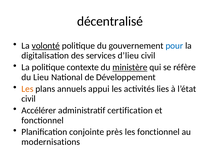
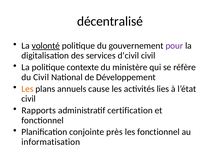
pour colour: blue -> purple (174, 46)
d’lieu: d’lieu -> d’civil (128, 56)
ministère underline: present -> none (130, 67)
du Lieu: Lieu -> Civil (41, 77)
appui: appui -> cause (99, 89)
Accélérer: Accélérer -> Rapports (39, 110)
modernisations: modernisations -> informatisation (51, 142)
